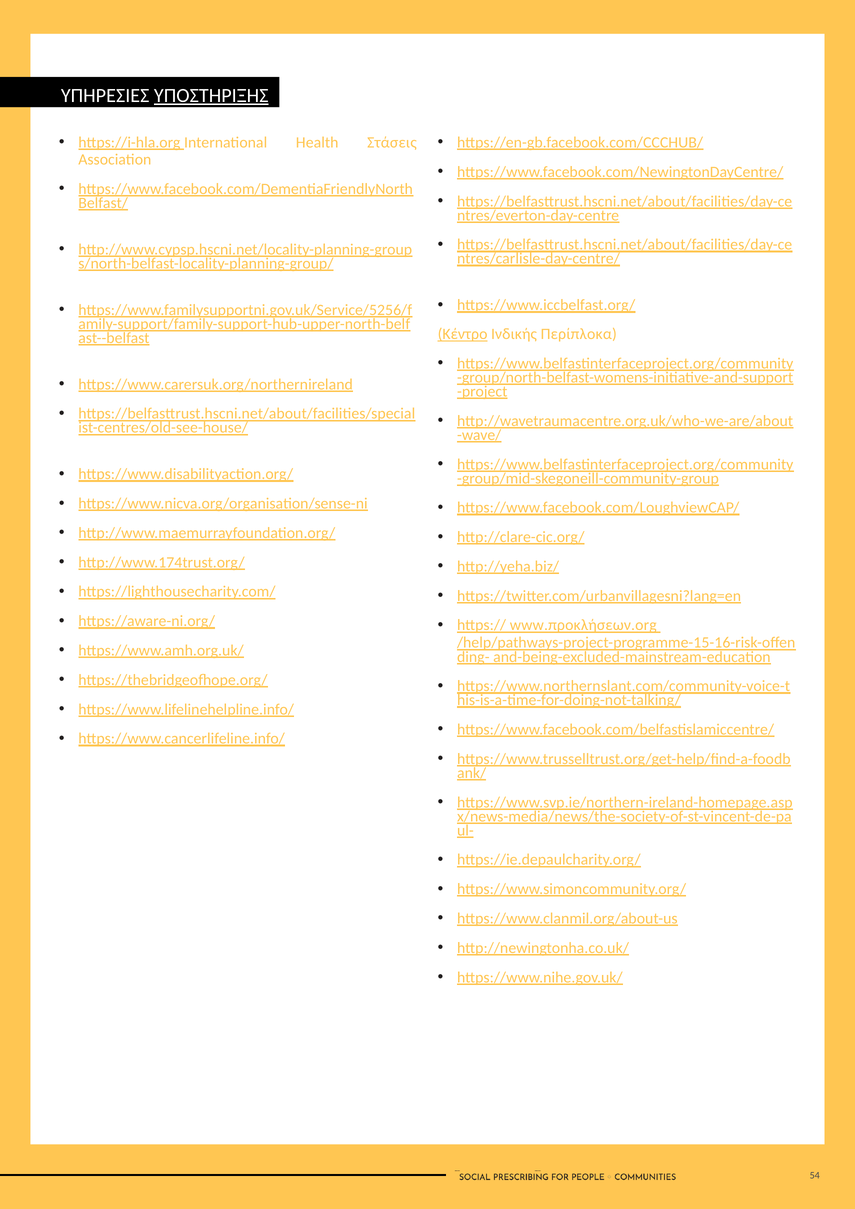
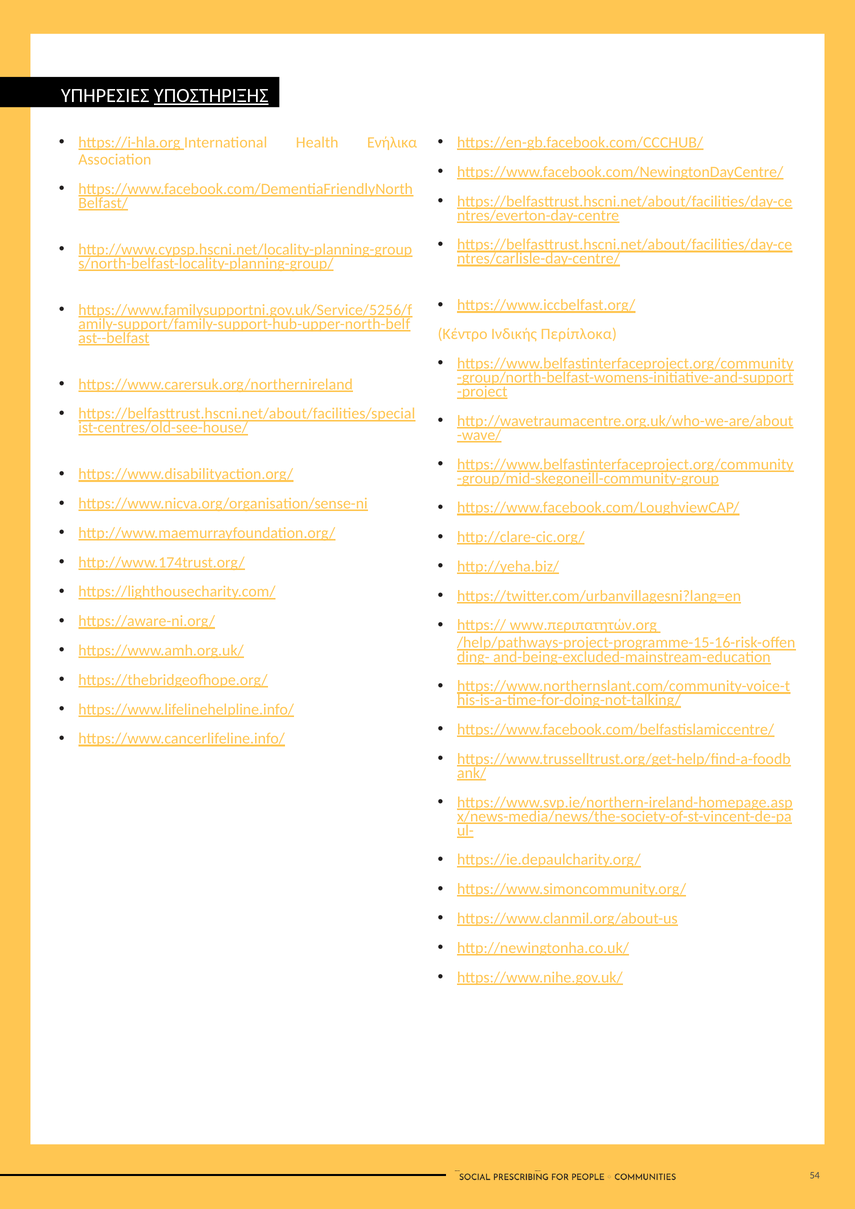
Στάσεις: Στάσεις -> Ενήλικα (392, 143)
Κέντρο underline: present -> none (463, 334)
www.προκλήσεων.org: www.προκλήσεων.org -> www.περιπατητών.org (583, 625)
